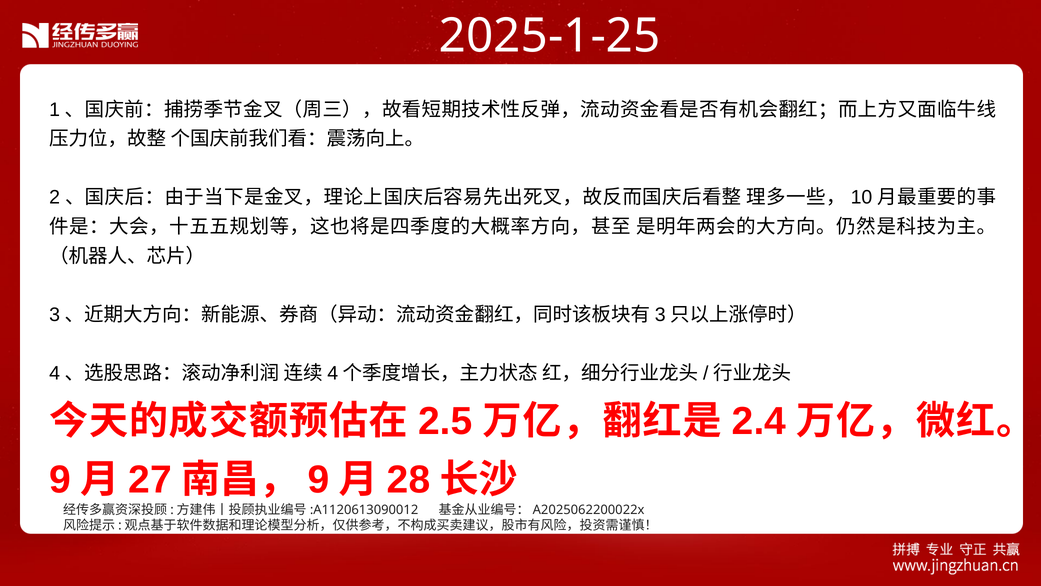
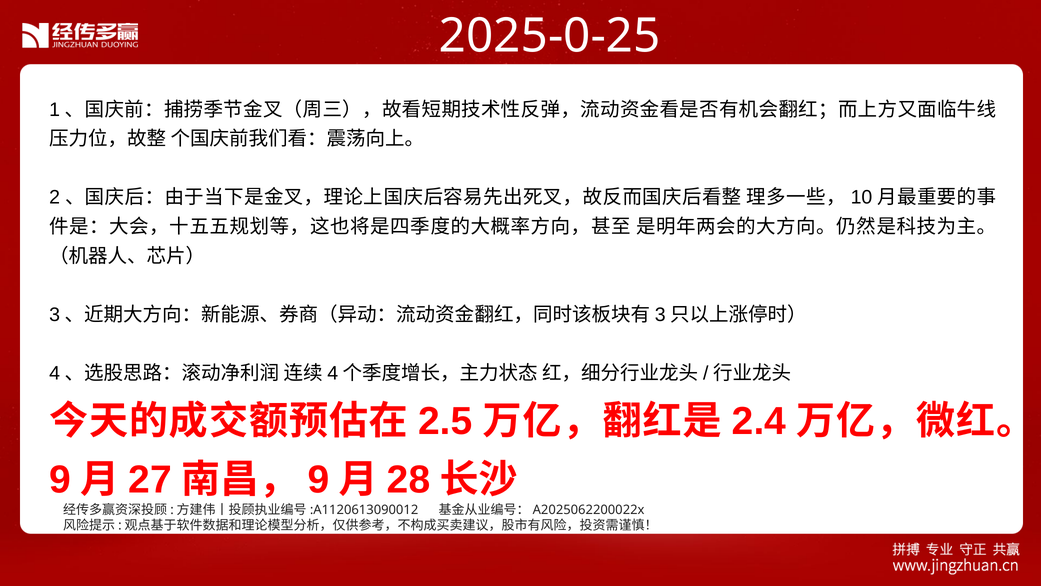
2025-1-25: 2025-1-25 -> 2025-0-25 (550, 36)
